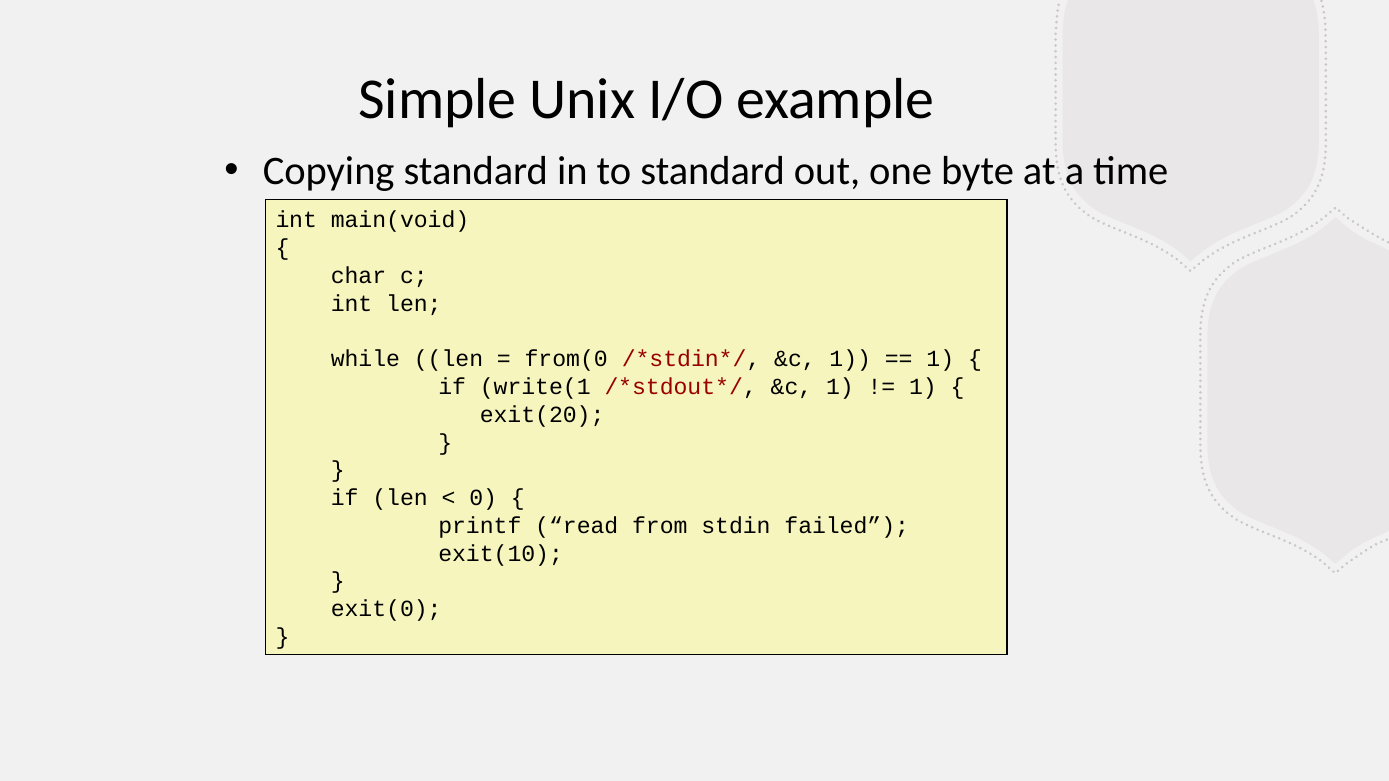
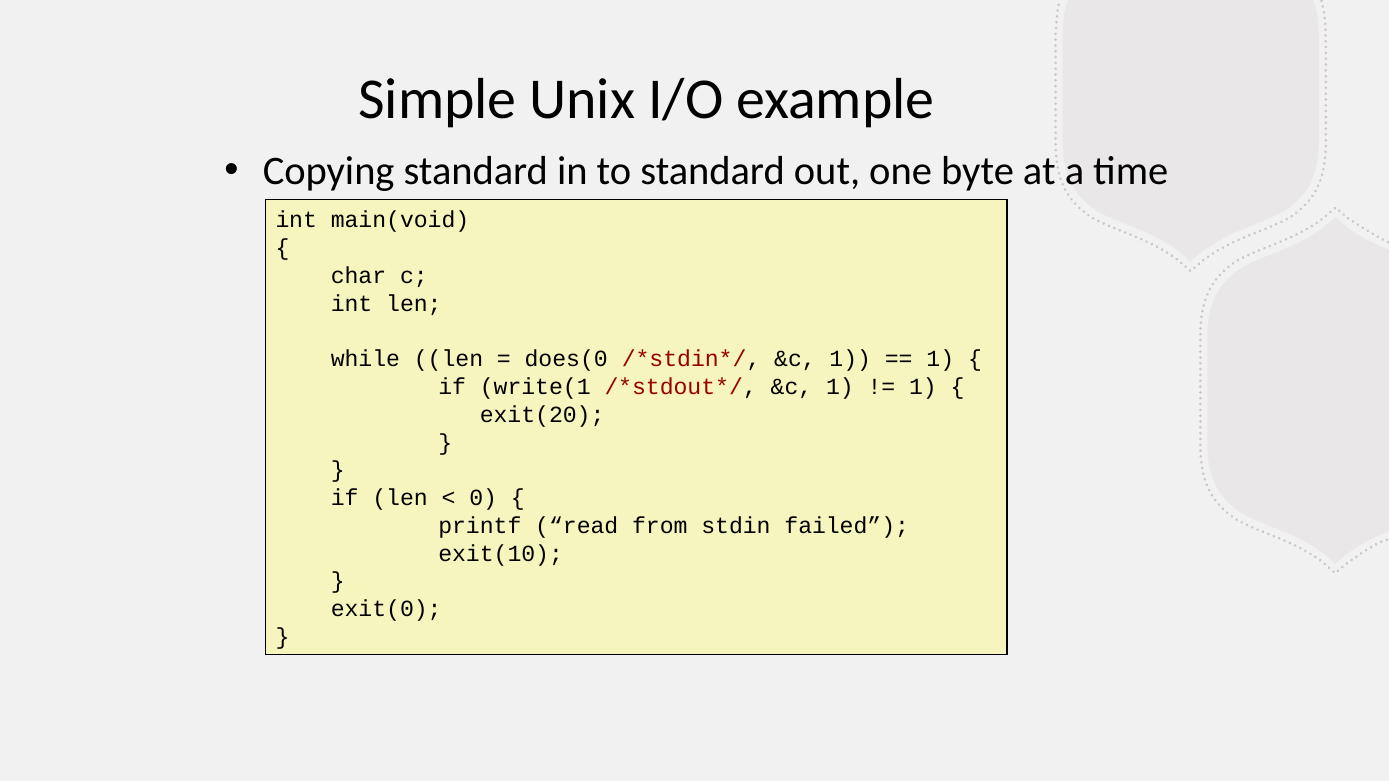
from(0: from(0 -> does(0 (566, 359)
